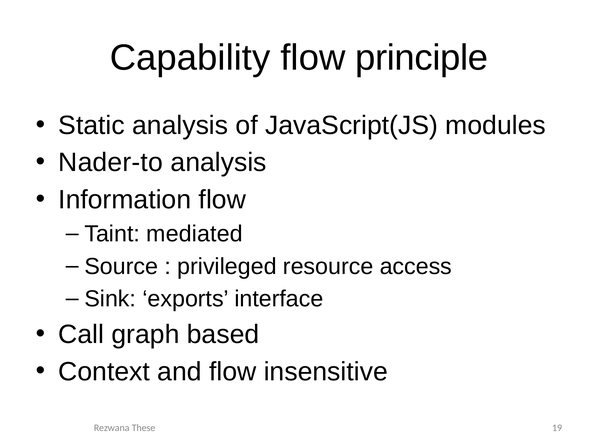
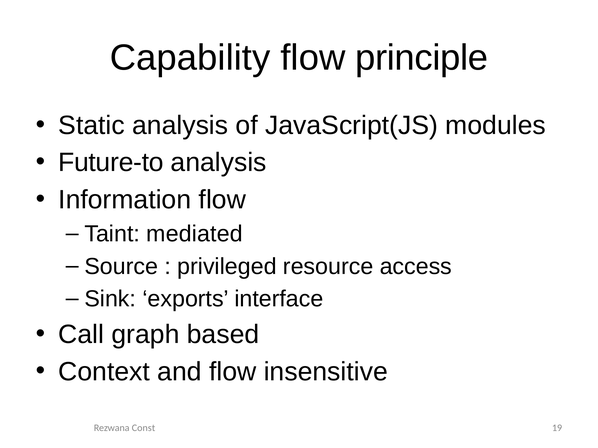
Nader-to: Nader-to -> Future-to (111, 163)
These: These -> Const (143, 428)
